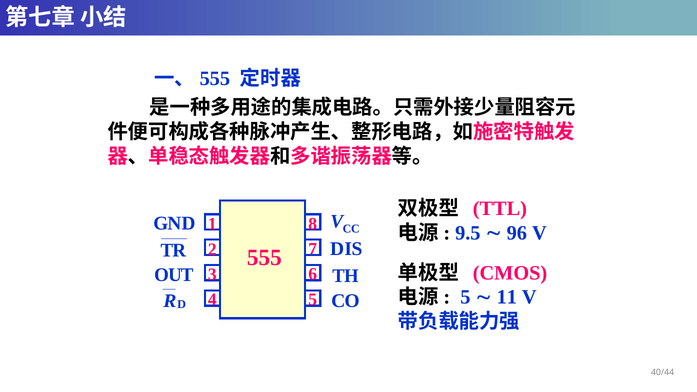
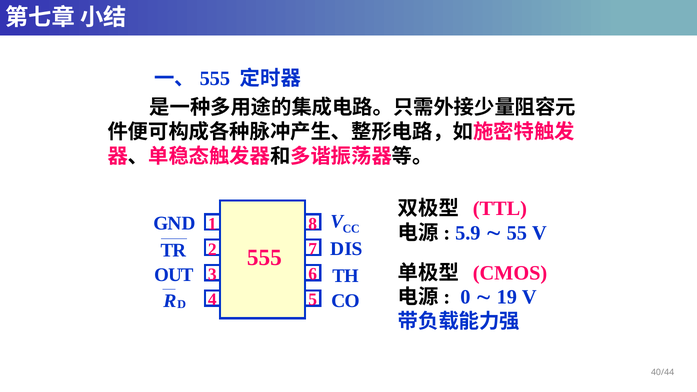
9.5: 9.5 -> 5.9 (468, 233)
96: 96 -> 55 (517, 233)
5: 5 -> 0 (465, 297)
11: 11 -> 19 (507, 297)
